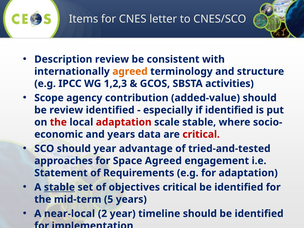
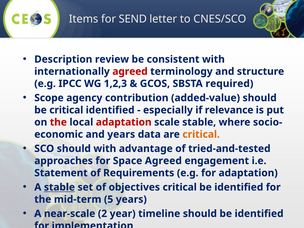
CNES: CNES -> SEND (133, 19)
agreed colour: orange -> red (130, 71)
activities: activities -> required (229, 84)
be review: review -> critical (66, 110)
if identified: identified -> relevance (229, 110)
critical colour: red -> orange (201, 134)
should year: year -> with (105, 149)
near-local: near-local -> near-scale (70, 214)
